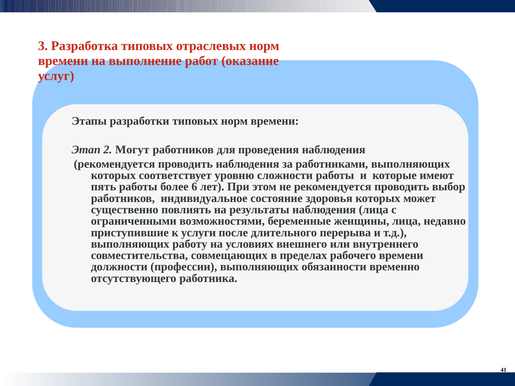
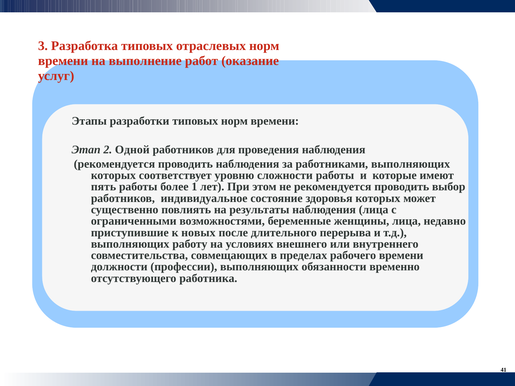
Могут: Могут -> Одной (132, 150)
6: 6 -> 1 (194, 187)
услуги: услуги -> новых (198, 233)
